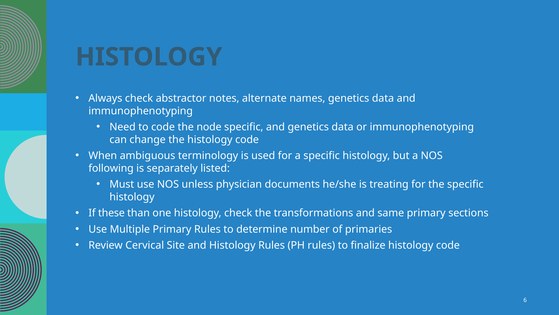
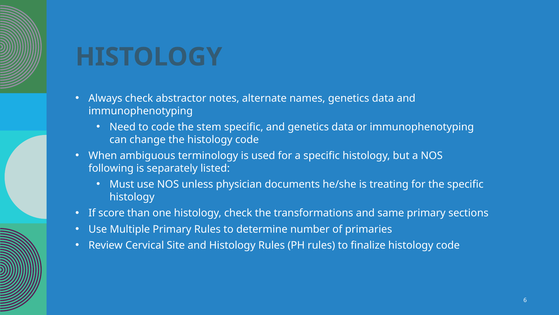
node: node -> stem (209, 127)
these: these -> score (111, 213)
